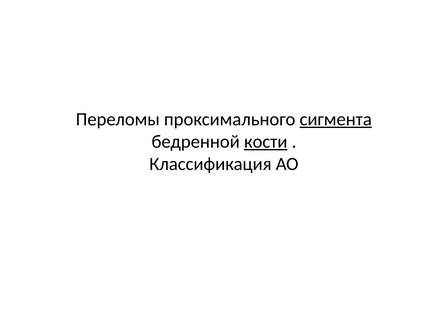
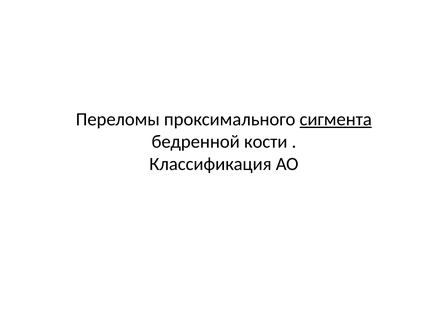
кости underline: present -> none (266, 142)
